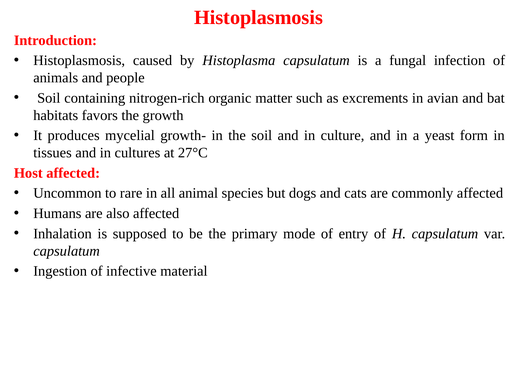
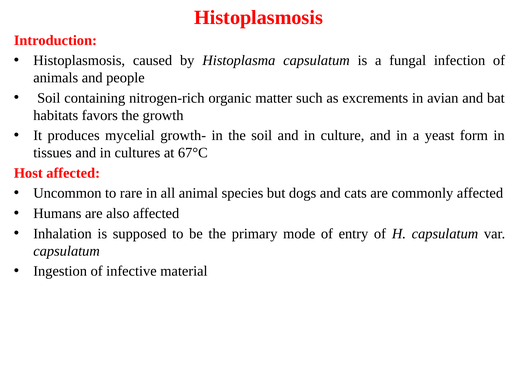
27°C: 27°C -> 67°C (193, 153)
